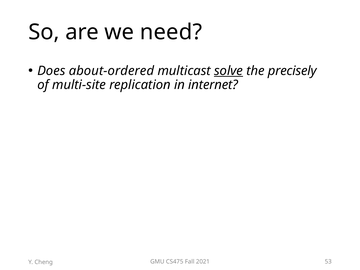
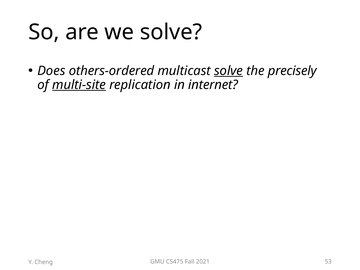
we need: need -> solve (171, 32)
about-ordered: about-ordered -> others-ordered (112, 71)
multi-site underline: none -> present (79, 85)
